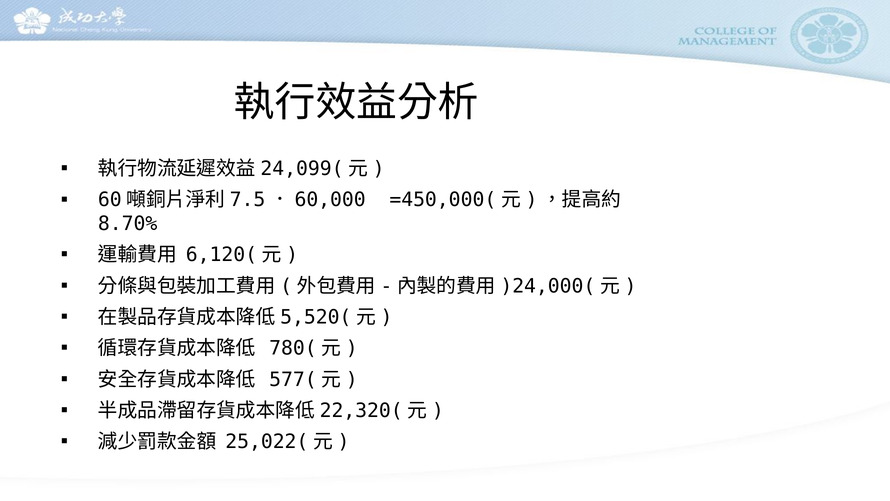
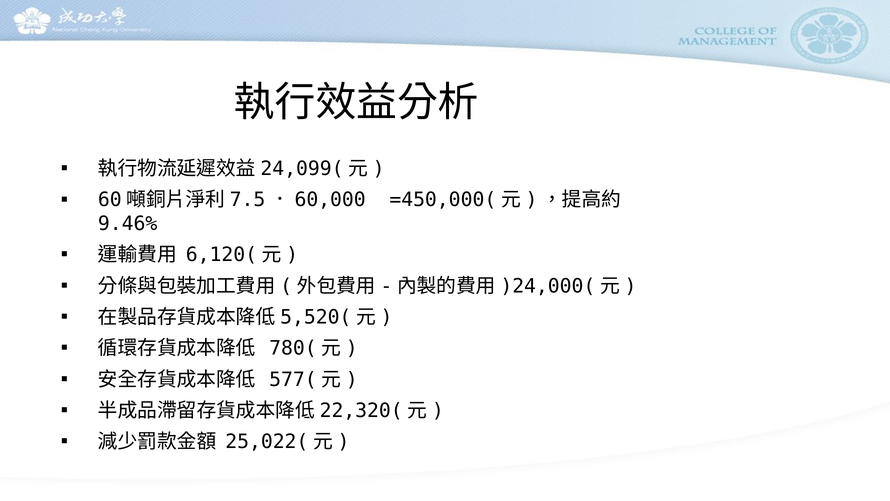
8.70%: 8.70% -> 9.46% (128, 223)
